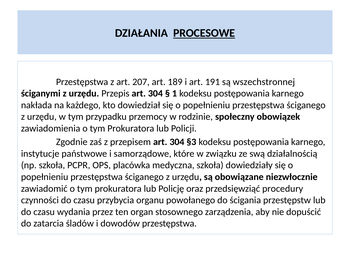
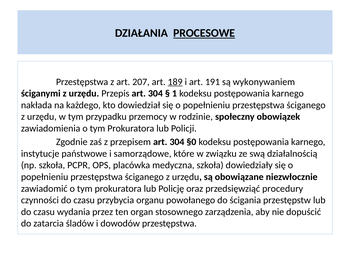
189 underline: none -> present (175, 82)
wszechstronnej: wszechstronnej -> wykonywaniem (264, 82)
§3: §3 -> §0 (191, 142)
